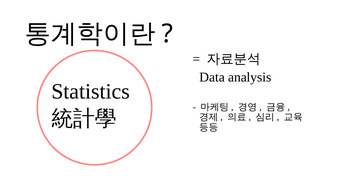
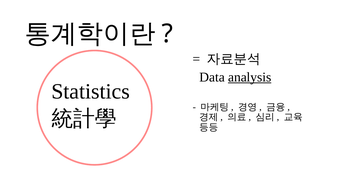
analysis underline: none -> present (250, 77)
